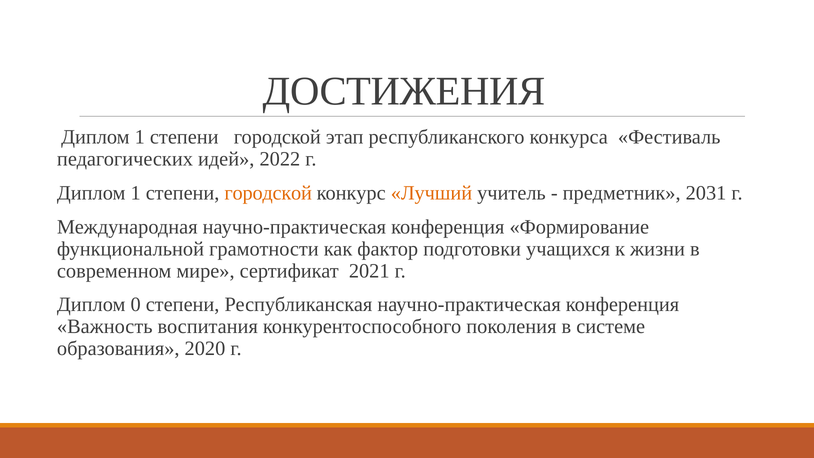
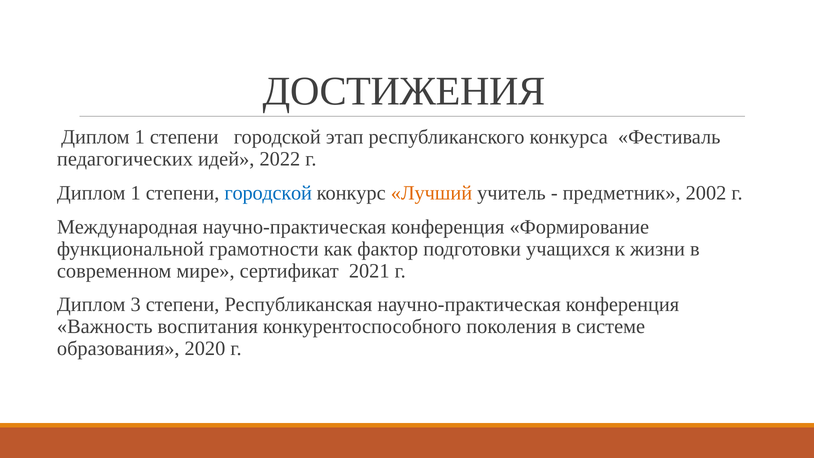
городской colour: orange -> blue (268, 193)
2031: 2031 -> 2002 (706, 193)
0: 0 -> 3 (136, 305)
